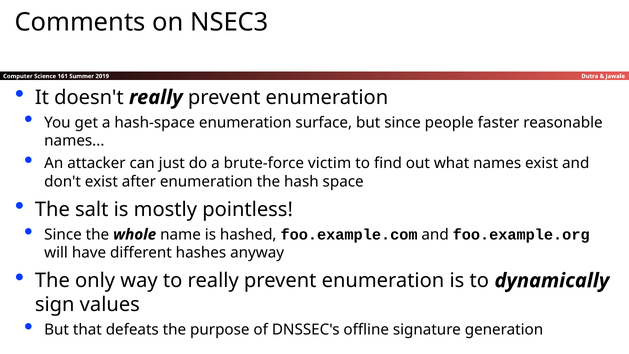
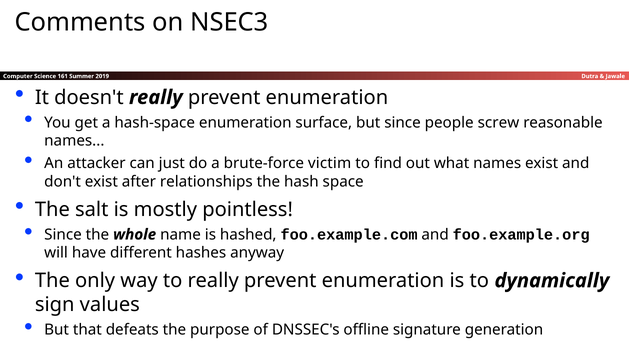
faster: faster -> screw (498, 122)
after enumeration: enumeration -> relationships (206, 182)
